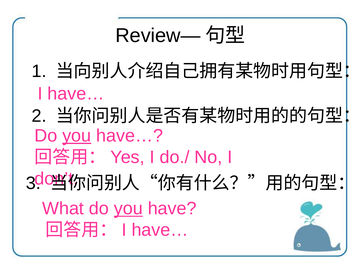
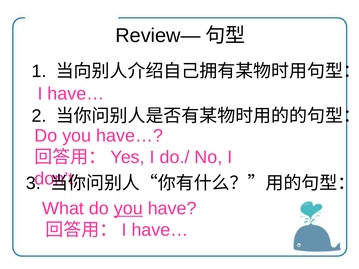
you underline: present -> none (77, 136)
